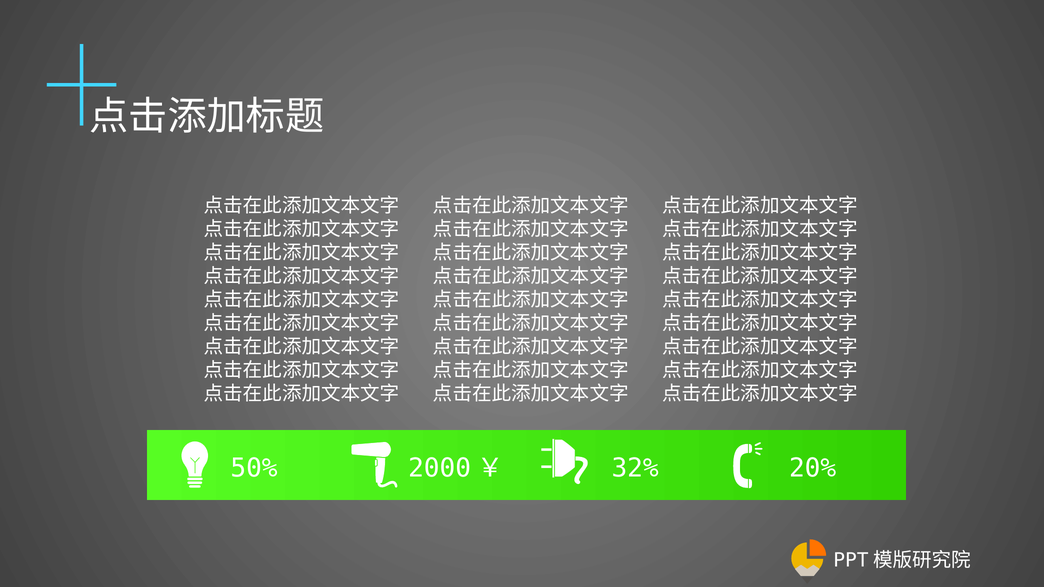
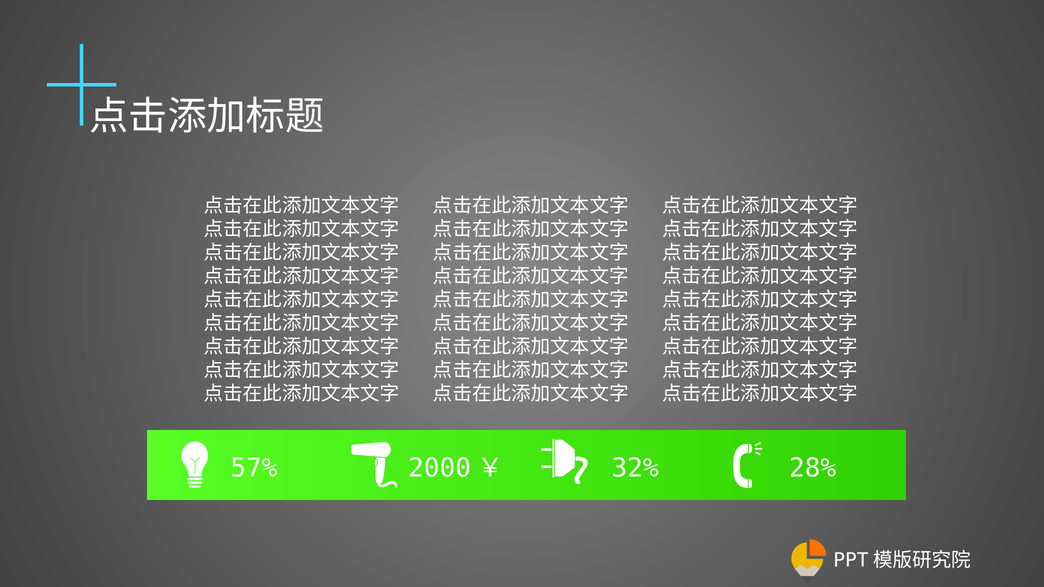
50%: 50% -> 57% (254, 468)
20%: 20% -> 28% (813, 468)
